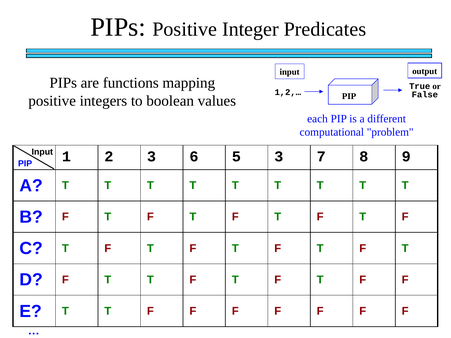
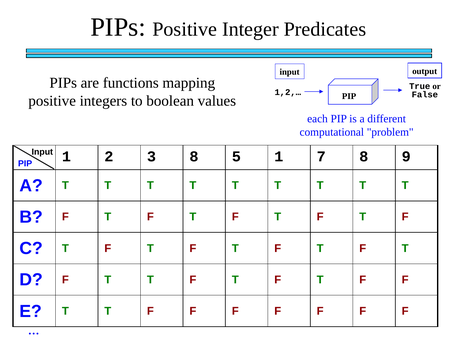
3 6: 6 -> 8 (194, 157)
5 3: 3 -> 1 (279, 157)
